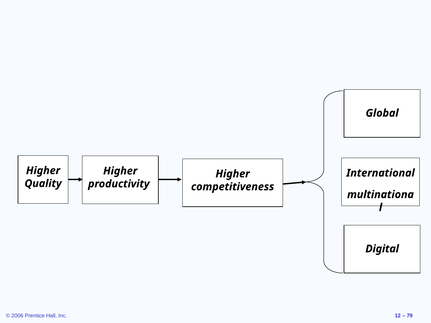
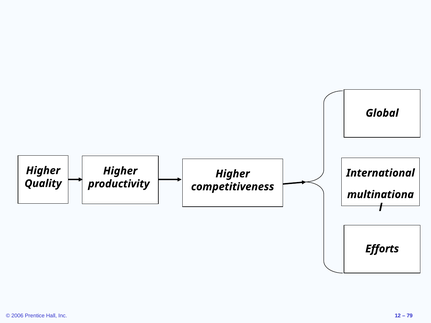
Digital: Digital -> Efforts (382, 249)
